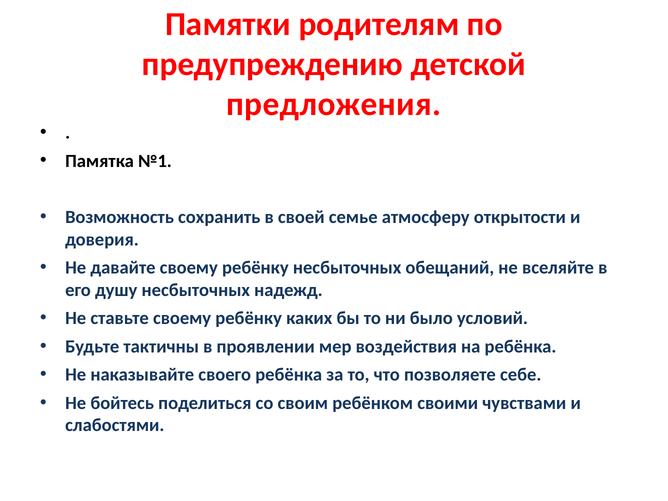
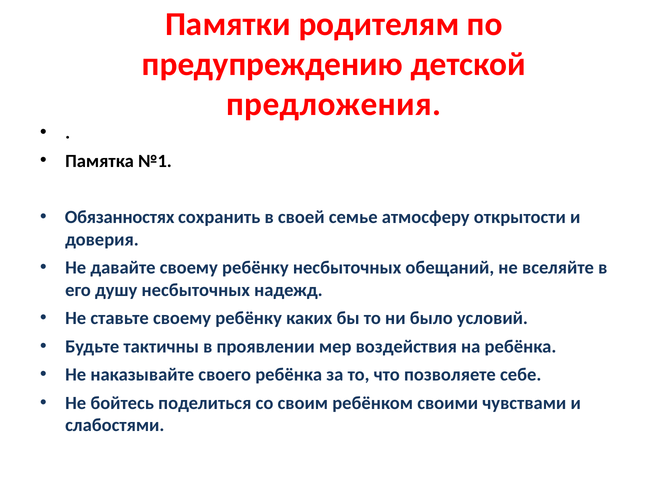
Возможность: Возможность -> Обязанностях (120, 217)
